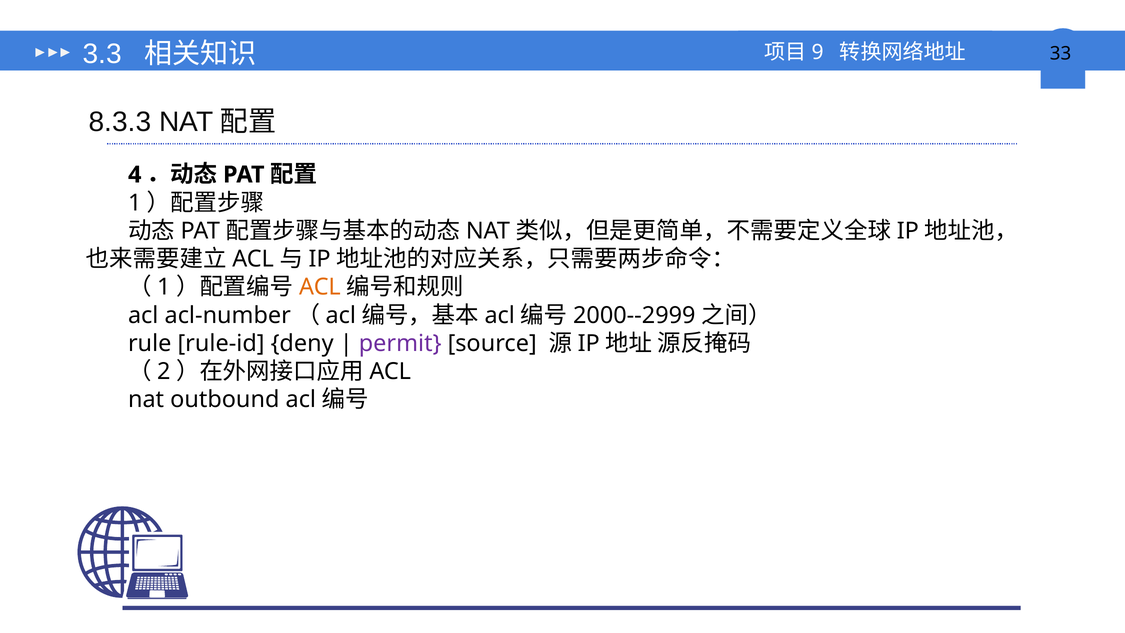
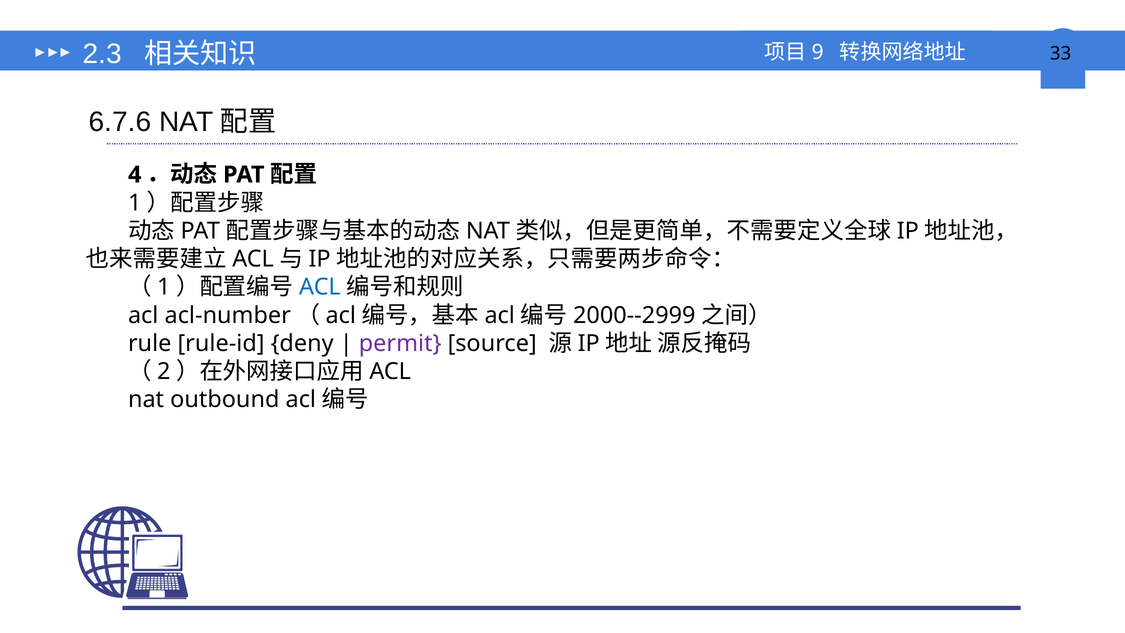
3.3: 3.3 -> 2.3 (102, 54)
8.3.3: 8.3.3 -> 6.7.6 (120, 122)
ACL colour: orange -> blue (320, 287)
